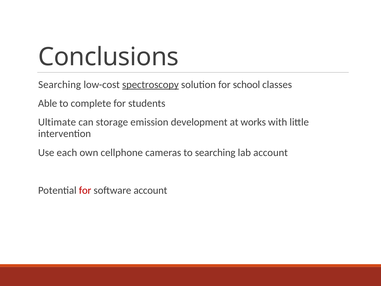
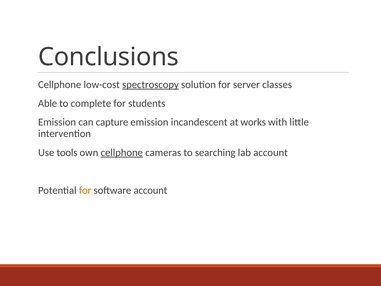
Searching: Searching -> Cellphone (60, 84)
school: school -> server (246, 84)
Ultimate: Ultimate -> Emission (57, 122)
storage: storage -> capture (112, 122)
development: development -> incandescent (199, 122)
each: each -> tools (67, 152)
cellphone underline: none -> present (122, 152)
for colour: red -> orange (85, 190)
